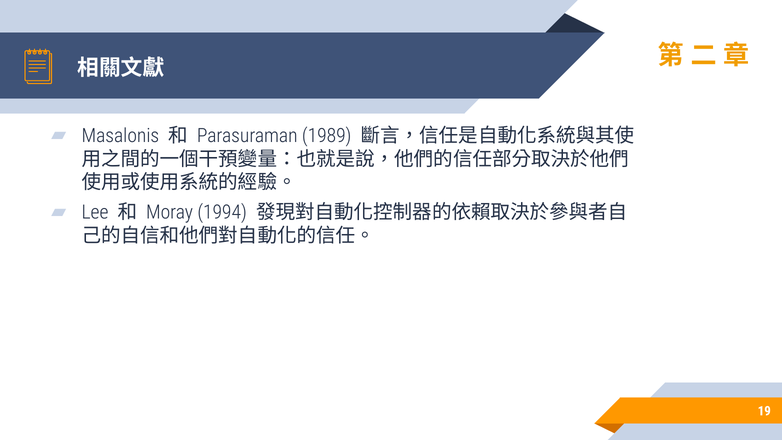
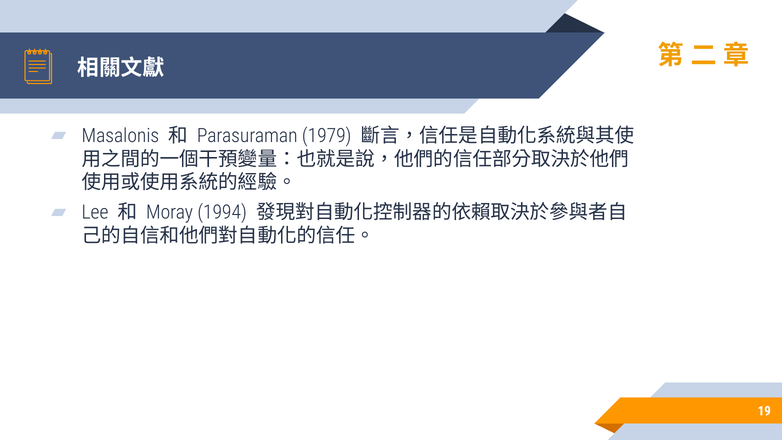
1989: 1989 -> 1979 (327, 136)
